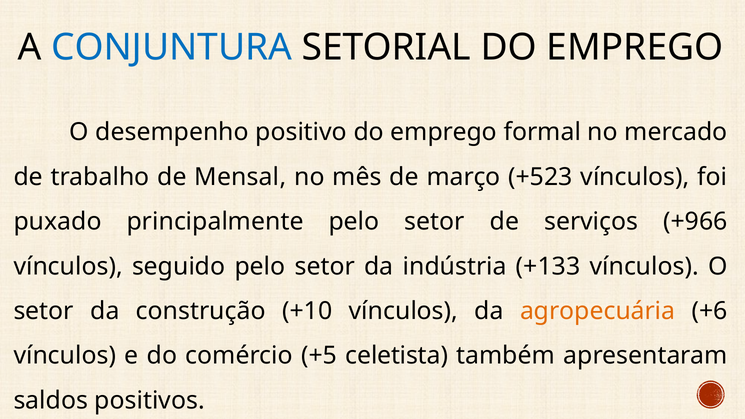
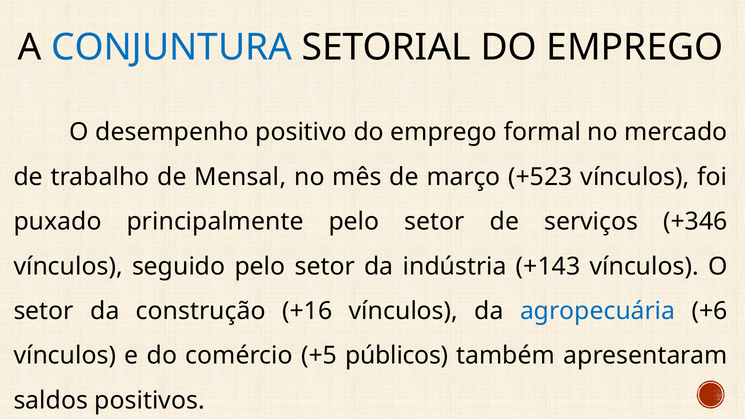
+966: +966 -> +346 (695, 222)
+133: +133 -> +143 (548, 266)
+10: +10 -> +16 (307, 311)
agropecuária colour: orange -> blue (598, 311)
celetista: celetista -> públicos (397, 356)
